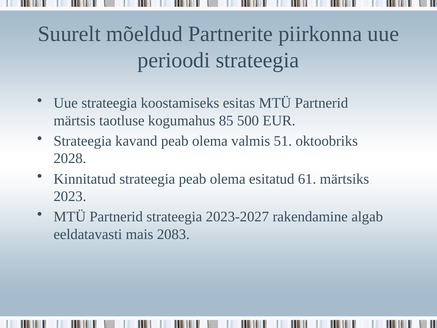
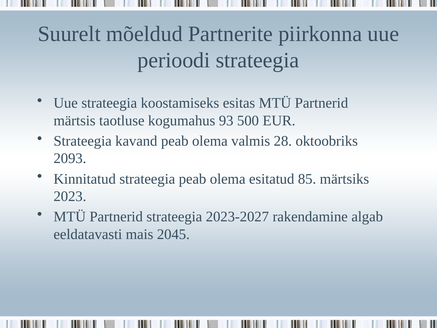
85: 85 -> 93 (226, 120)
51: 51 -> 28 (283, 141)
2028: 2028 -> 2093 (70, 158)
61: 61 -> 85 (307, 179)
2083: 2083 -> 2045 (173, 234)
